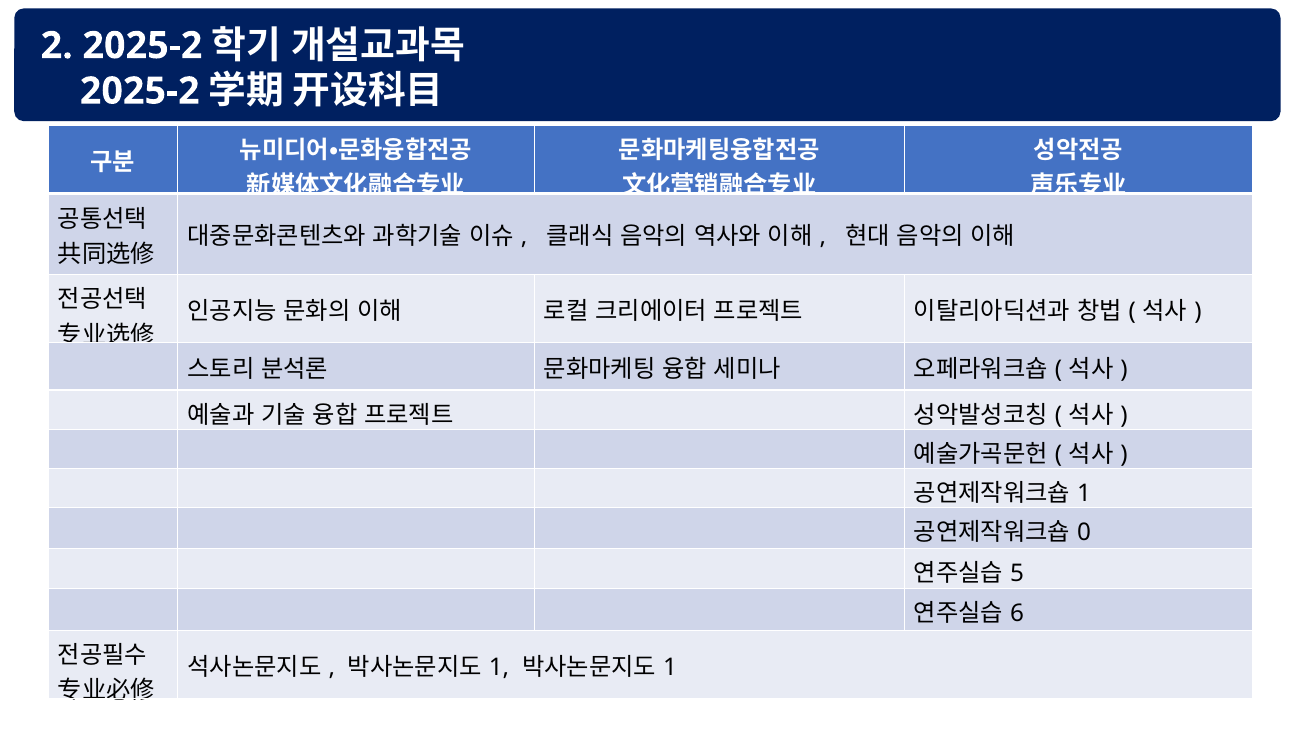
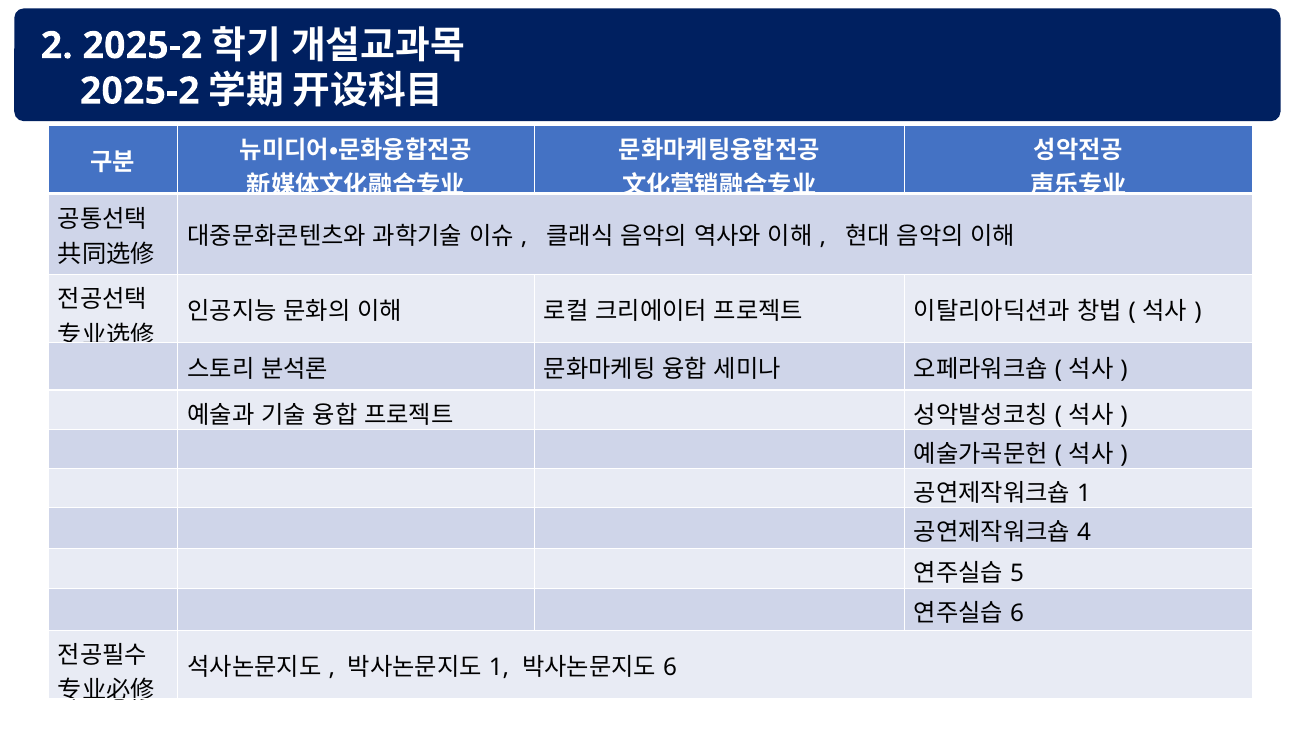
0: 0 -> 4 (1084, 532)
1: 1 -> 6 (670, 667)
